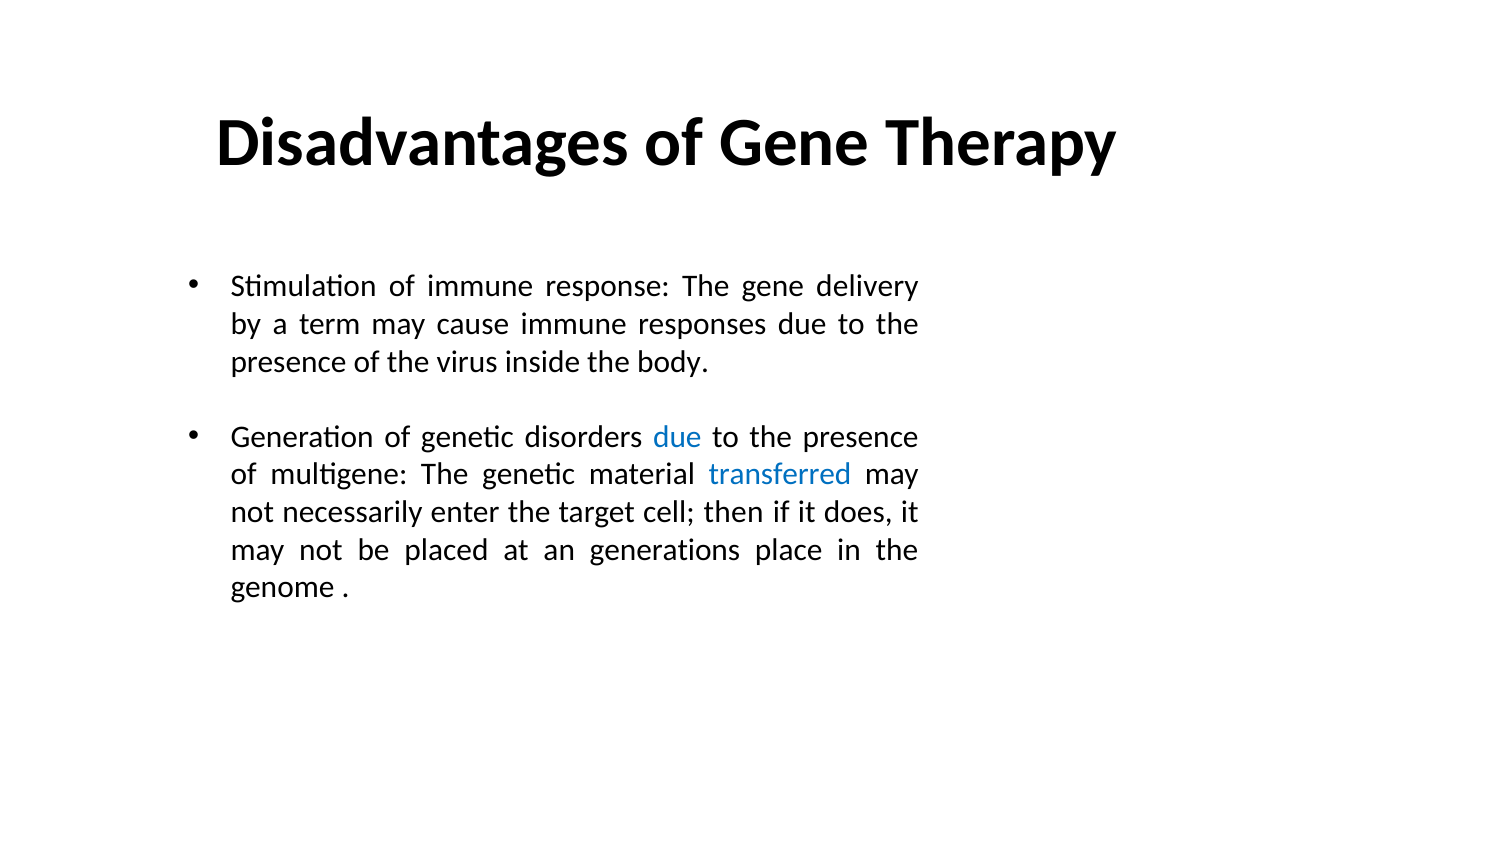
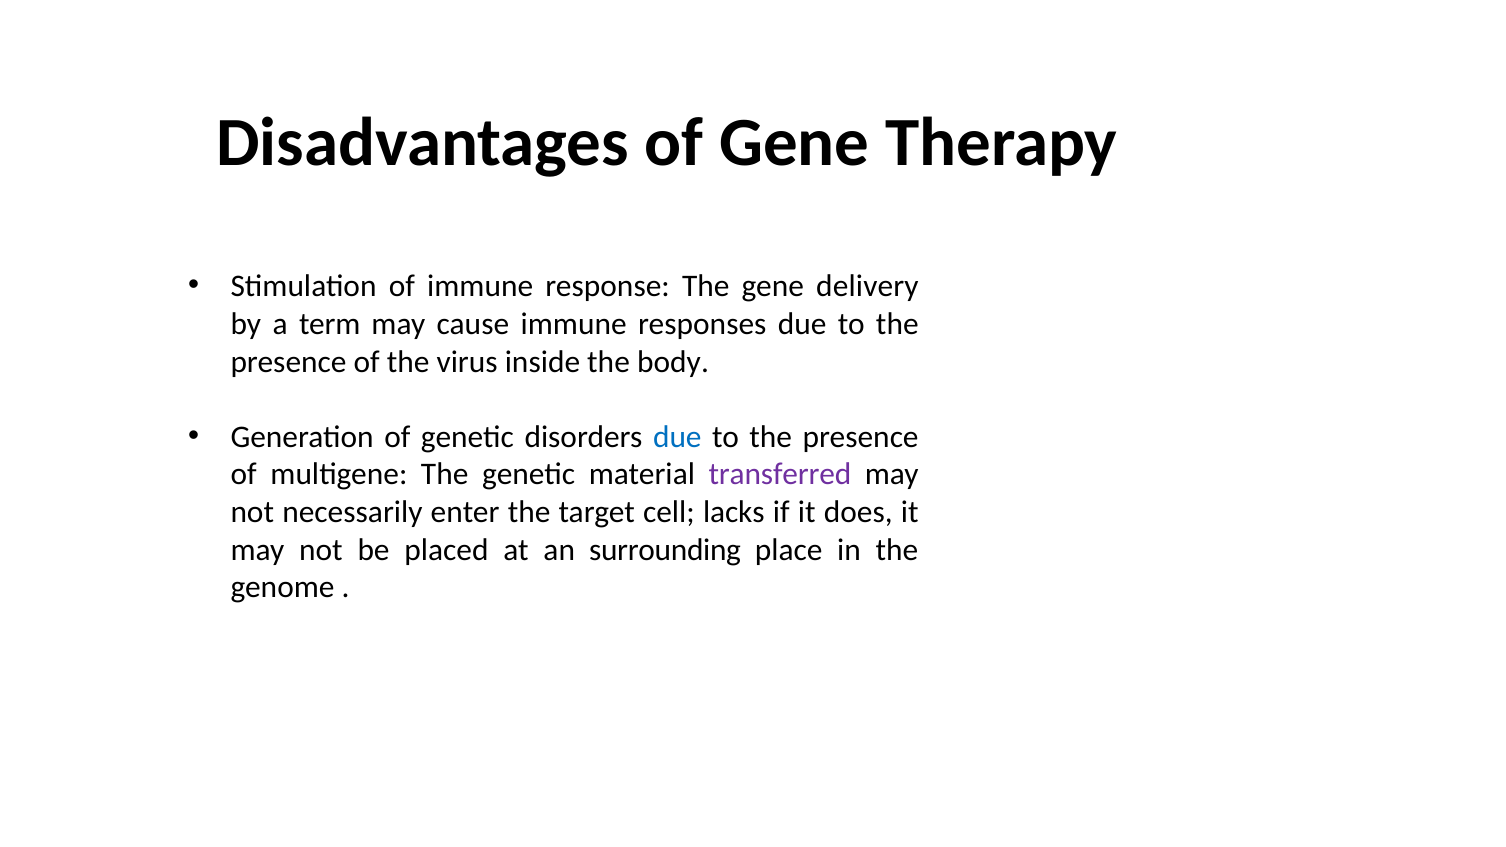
transferred colour: blue -> purple (780, 475)
then: then -> lacks (734, 512)
generations: generations -> surrounding (665, 550)
